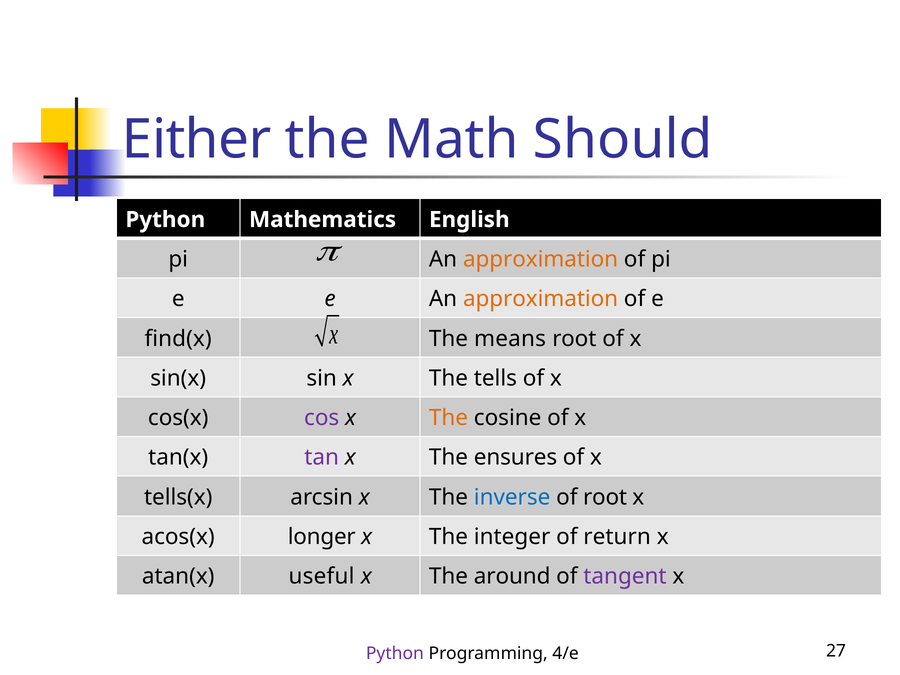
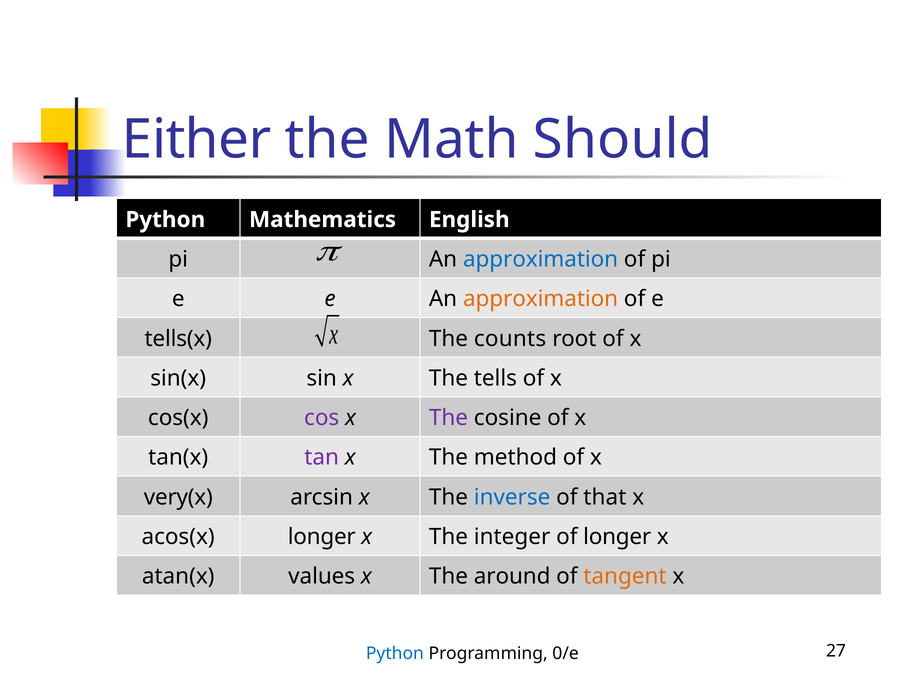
approximation colour: orange -> blue (541, 259)
find(x: find(x -> tells(x (178, 339)
means: means -> counts (510, 339)
The colour: orange -> purple (449, 418)
ensures: ensures -> method (515, 458)
tells(x: tells(x -> very(x (178, 497)
of root: root -> that (605, 497)
of return: return -> longer (617, 537)
useful: useful -> values (322, 577)
tangent colour: purple -> orange (625, 577)
Python colour: purple -> blue (395, 654)
4/e: 4/e -> 0/e (566, 654)
